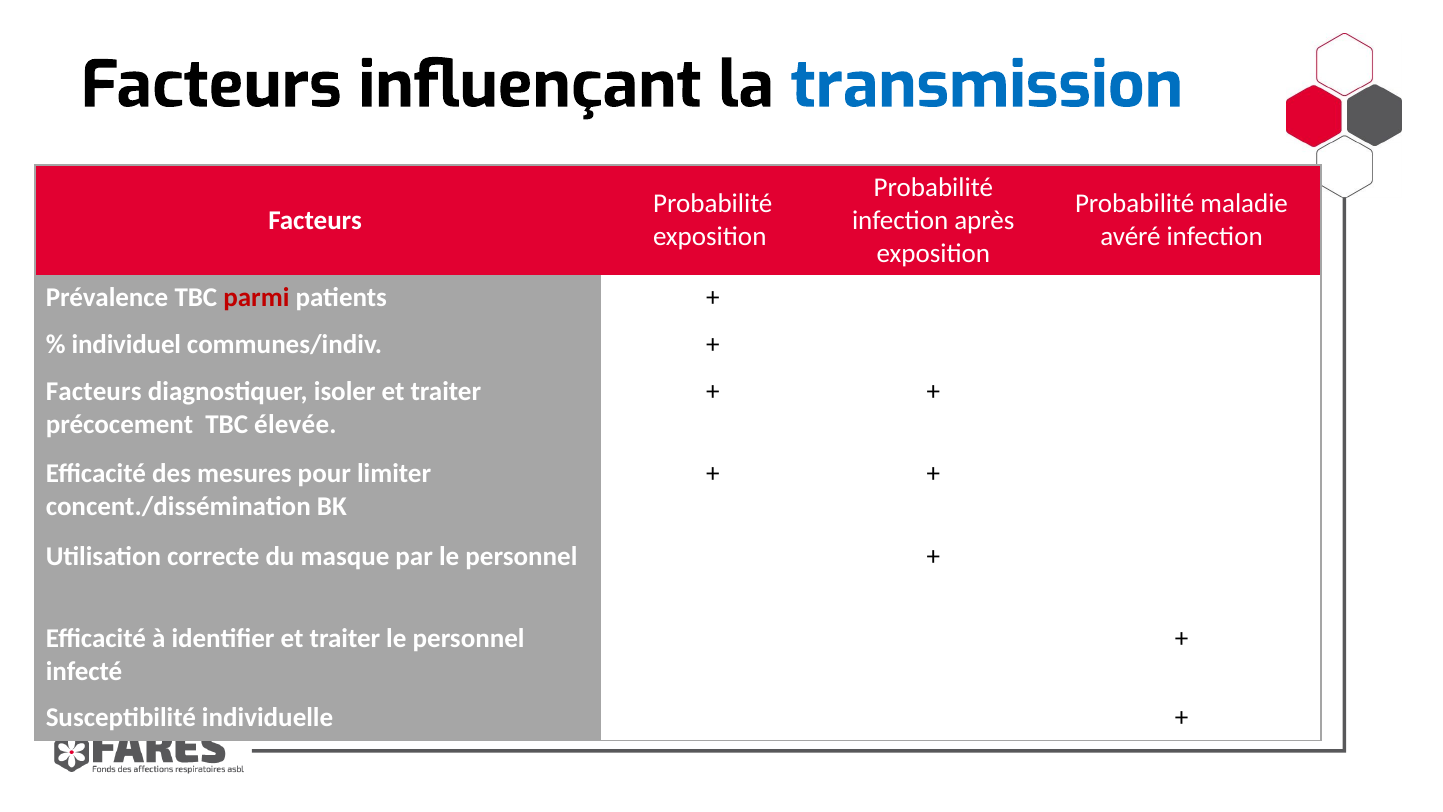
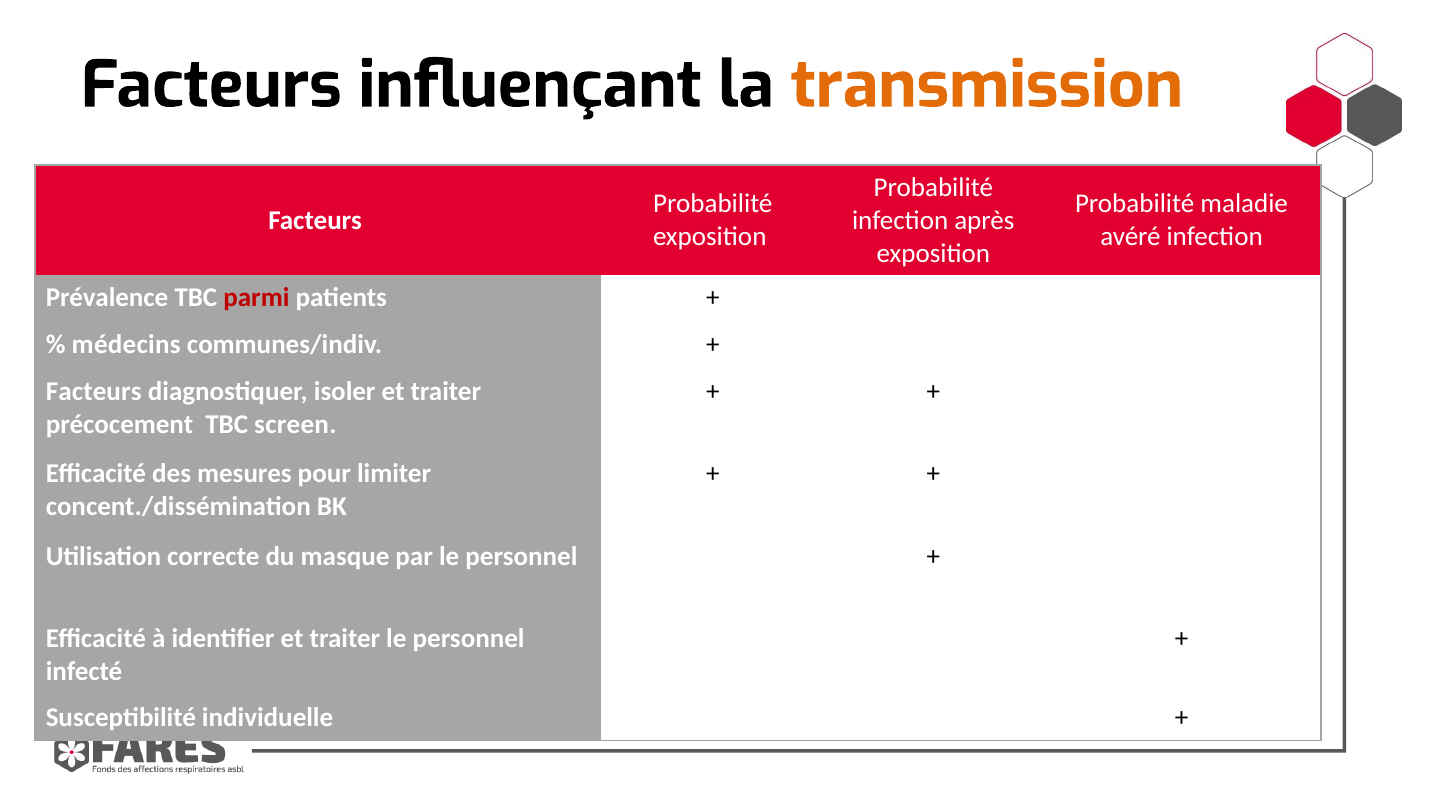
transmission colour: blue -> orange (987, 85)
individuel: individuel -> médecins (126, 344)
élevée: élevée -> screen (295, 424)
